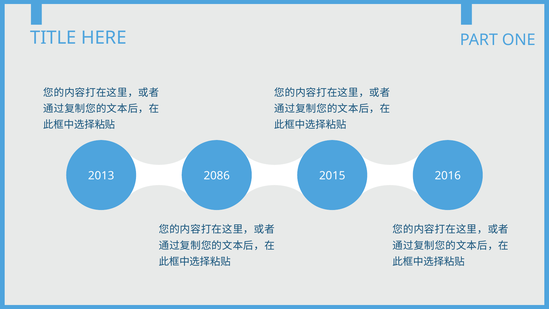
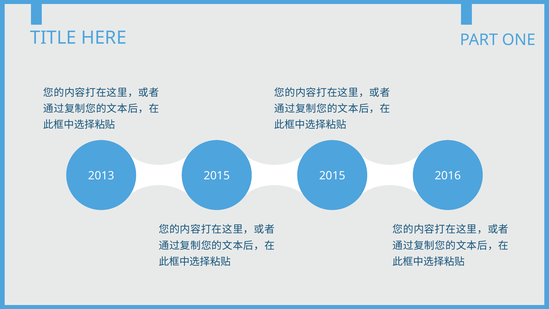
2086: 2086 -> 2015 (217, 176)
